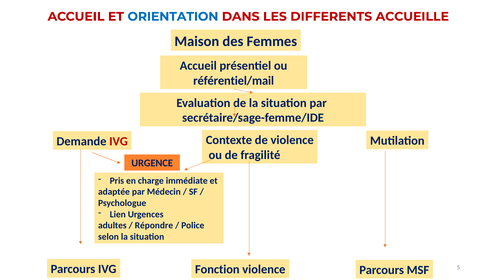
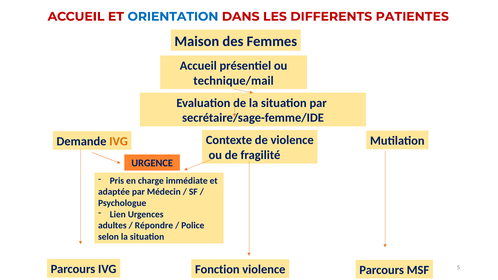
ACCUEILLE: ACCUEILLE -> PATIENTES (412, 17)
référentiel/mail: référentiel/mail -> technique/mail (234, 81)
IVG colour: red -> orange (119, 141)
